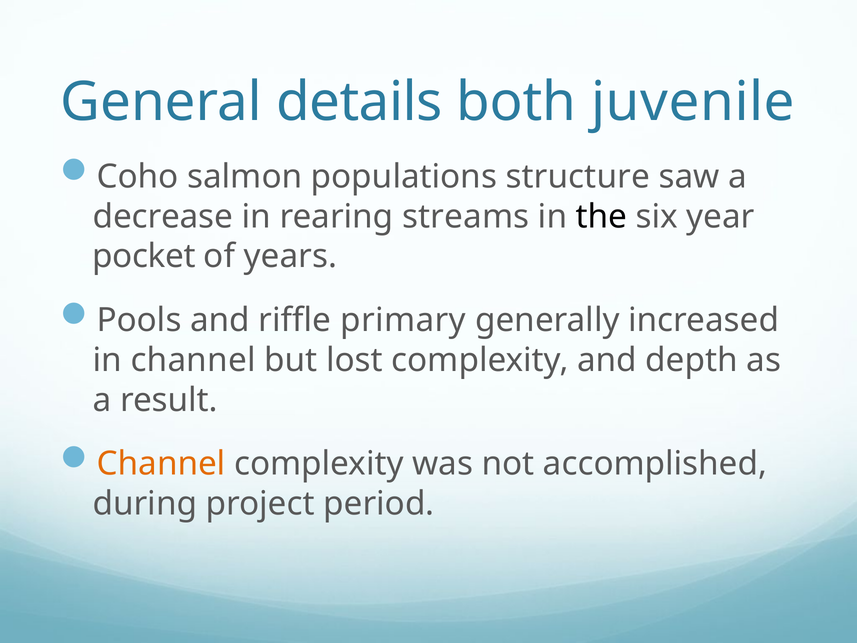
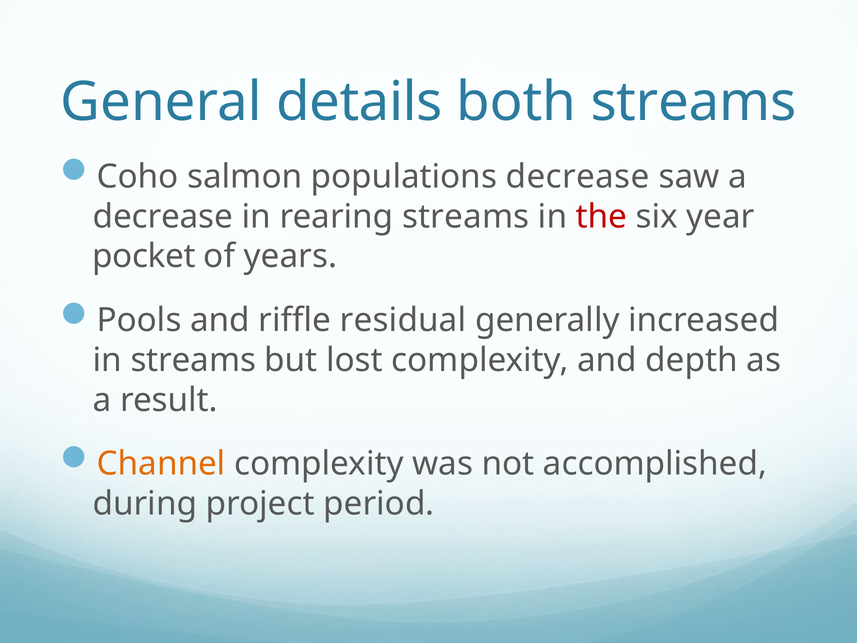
both juvenile: juvenile -> streams (693, 102)
populations structure: structure -> decrease (578, 177)
the colour: black -> red (601, 216)
primary: primary -> residual (403, 320)
in channel: channel -> streams (193, 360)
